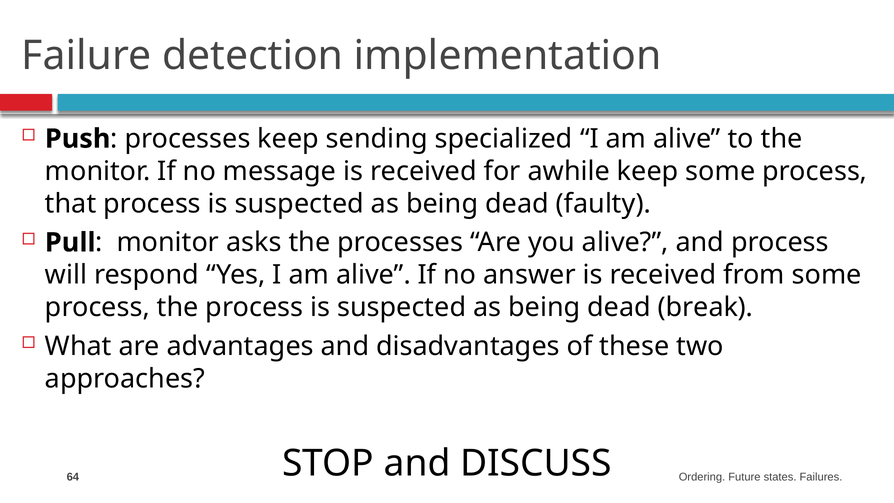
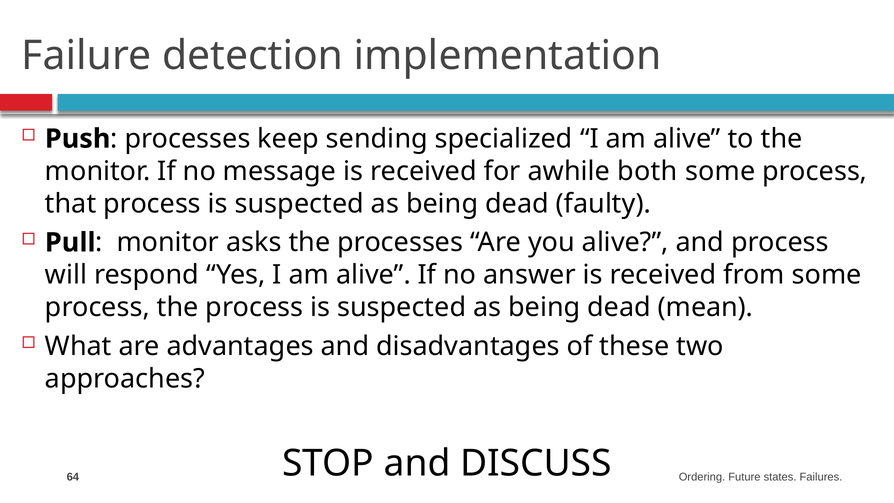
awhile keep: keep -> both (648, 171)
break: break -> mean (706, 307)
